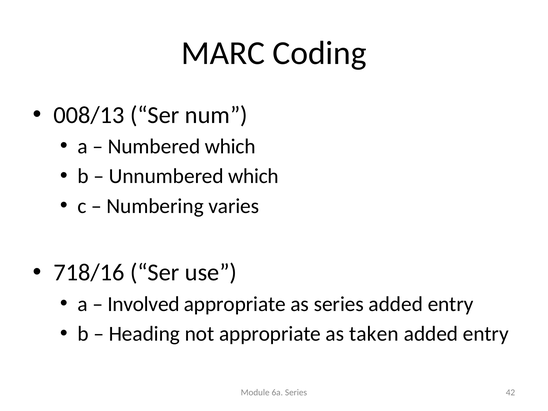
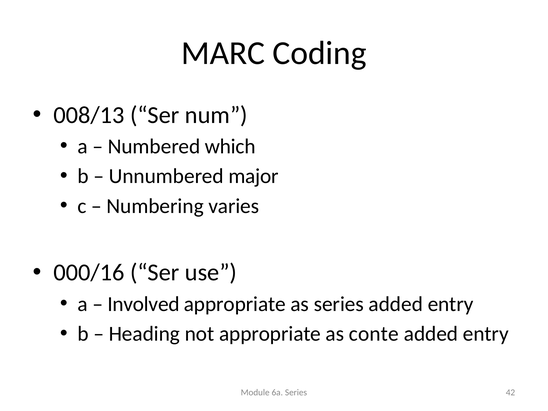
Unnumbered which: which -> major (254, 176)
718/16: 718/16 -> 000/16 (89, 273)
taken: taken -> conte (374, 334)
